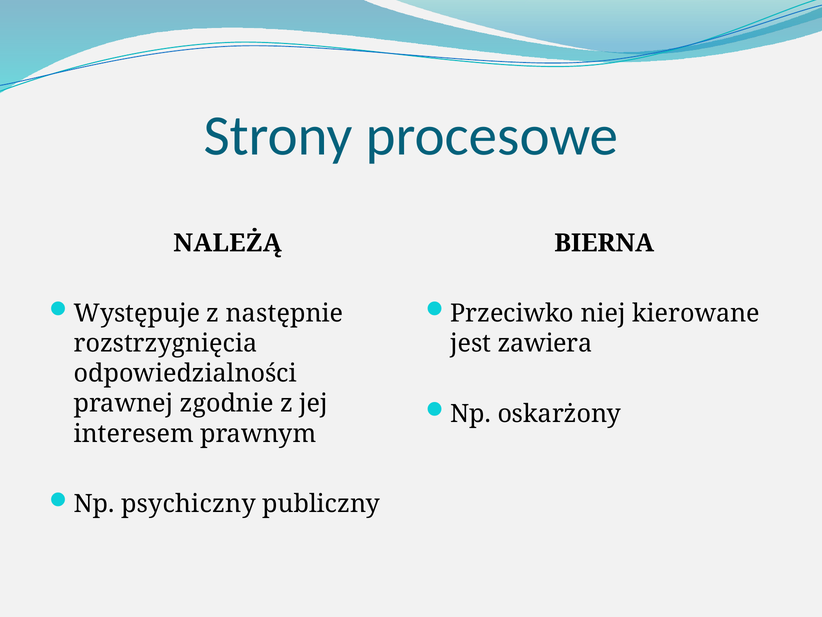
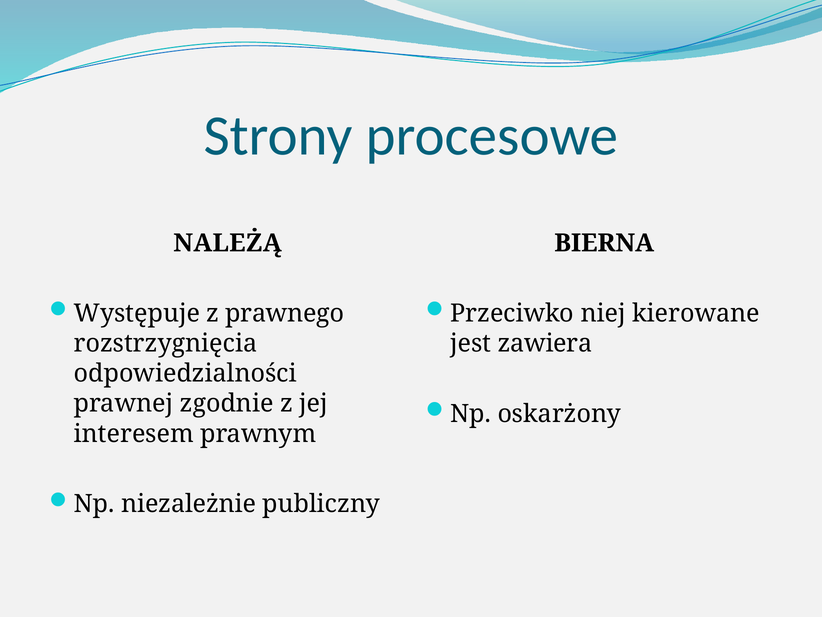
następnie: następnie -> prawnego (285, 313)
psychiczny: psychiczny -> niezależnie (189, 504)
